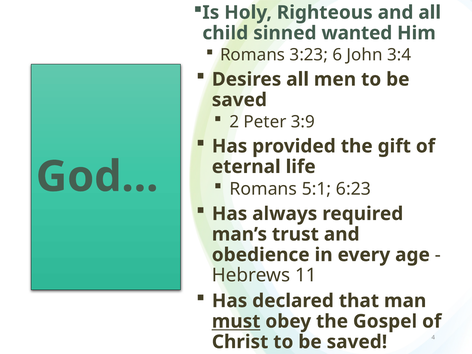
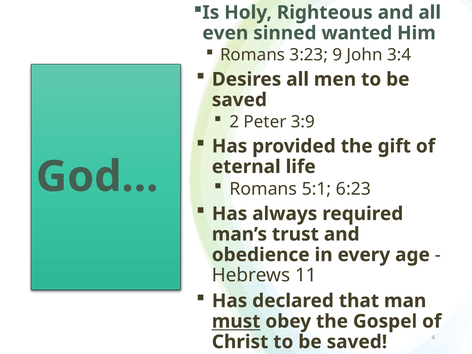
child: child -> even (225, 33)
6: 6 -> 9 (337, 55)
